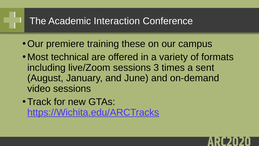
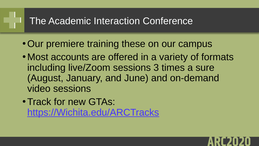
technical: technical -> accounts (70, 57)
sent: sent -> sure (205, 67)
